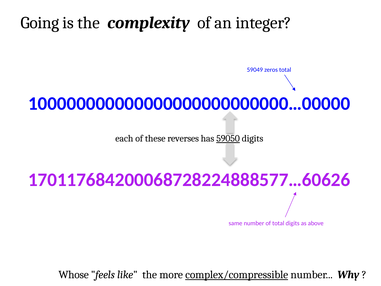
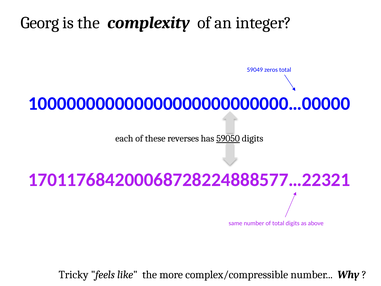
Going: Going -> Georg (40, 23)
170117684200068728224888577…60626: 170117684200068728224888577…60626 -> 170117684200068728224888577…22321 (189, 180)
Whose: Whose -> Tricky (74, 275)
complex/compressible underline: present -> none (237, 275)
